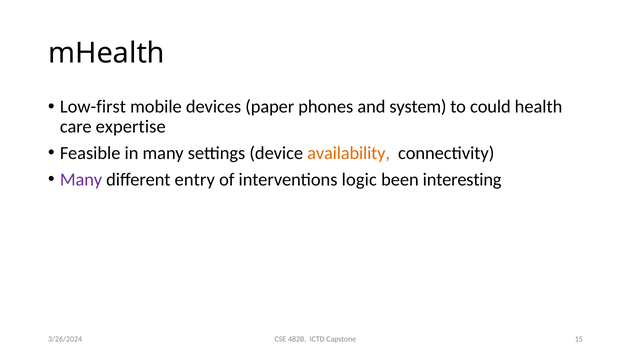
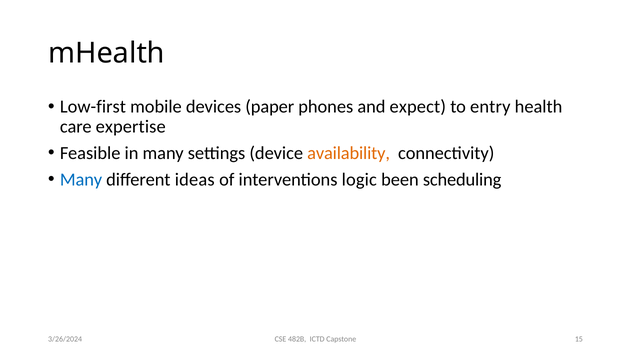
system: system -> expect (418, 107)
could: could -> entry (490, 107)
Many colour: purple -> blue (81, 179)
entry: entry -> ideas (195, 179)
interesting: interesting -> scheduling (462, 179)
